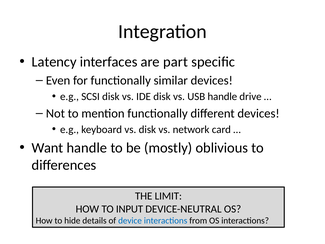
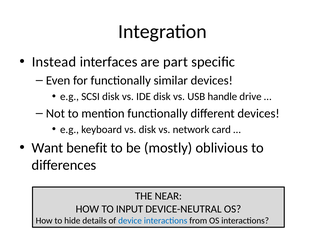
Latency: Latency -> Instead (54, 62)
Want handle: handle -> benefit (87, 148)
LIMIT: LIMIT -> NEAR (168, 196)
